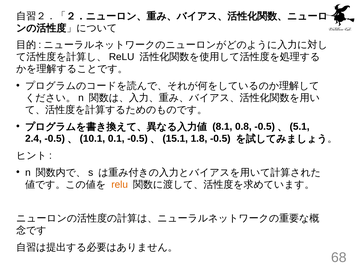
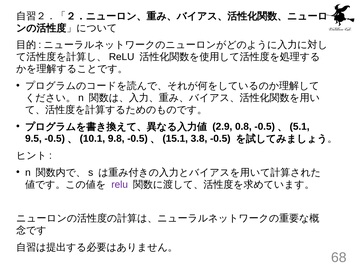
8.1: 8.1 -> 2.9 (222, 126)
2.4: 2.4 -> 9.5 (33, 138)
0.1: 0.1 -> 9.8 (116, 138)
1.8: 1.8 -> 3.8 (199, 138)
relu colour: orange -> purple (120, 184)
